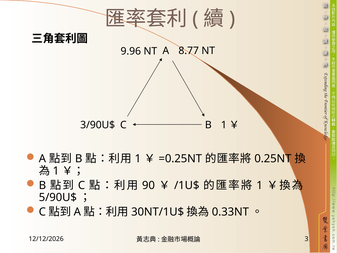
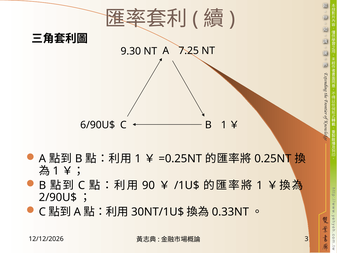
8.77: 8.77 -> 7.25 (189, 51)
9.96: 9.96 -> 9.30 (131, 51)
3/90U$: 3/90U$ -> 6/90U$ (98, 125)
5/90U$: 5/90U$ -> 2/90U$ (58, 197)
